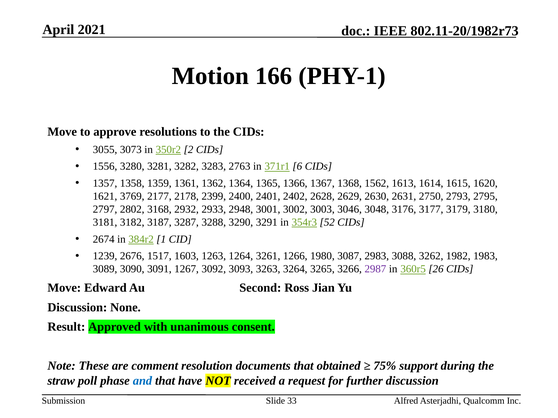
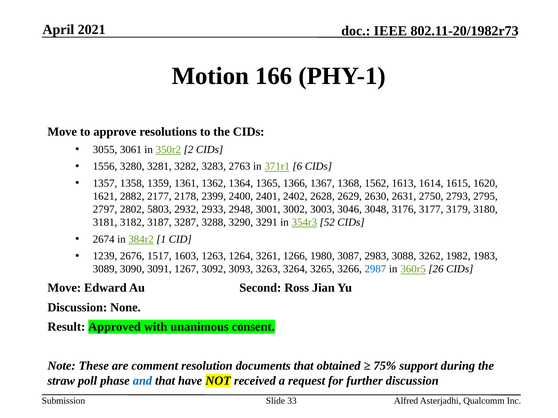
3073: 3073 -> 3061 (131, 150)
3769: 3769 -> 2882 (132, 197)
3168: 3168 -> 5803 (159, 210)
2987 colour: purple -> blue (375, 269)
